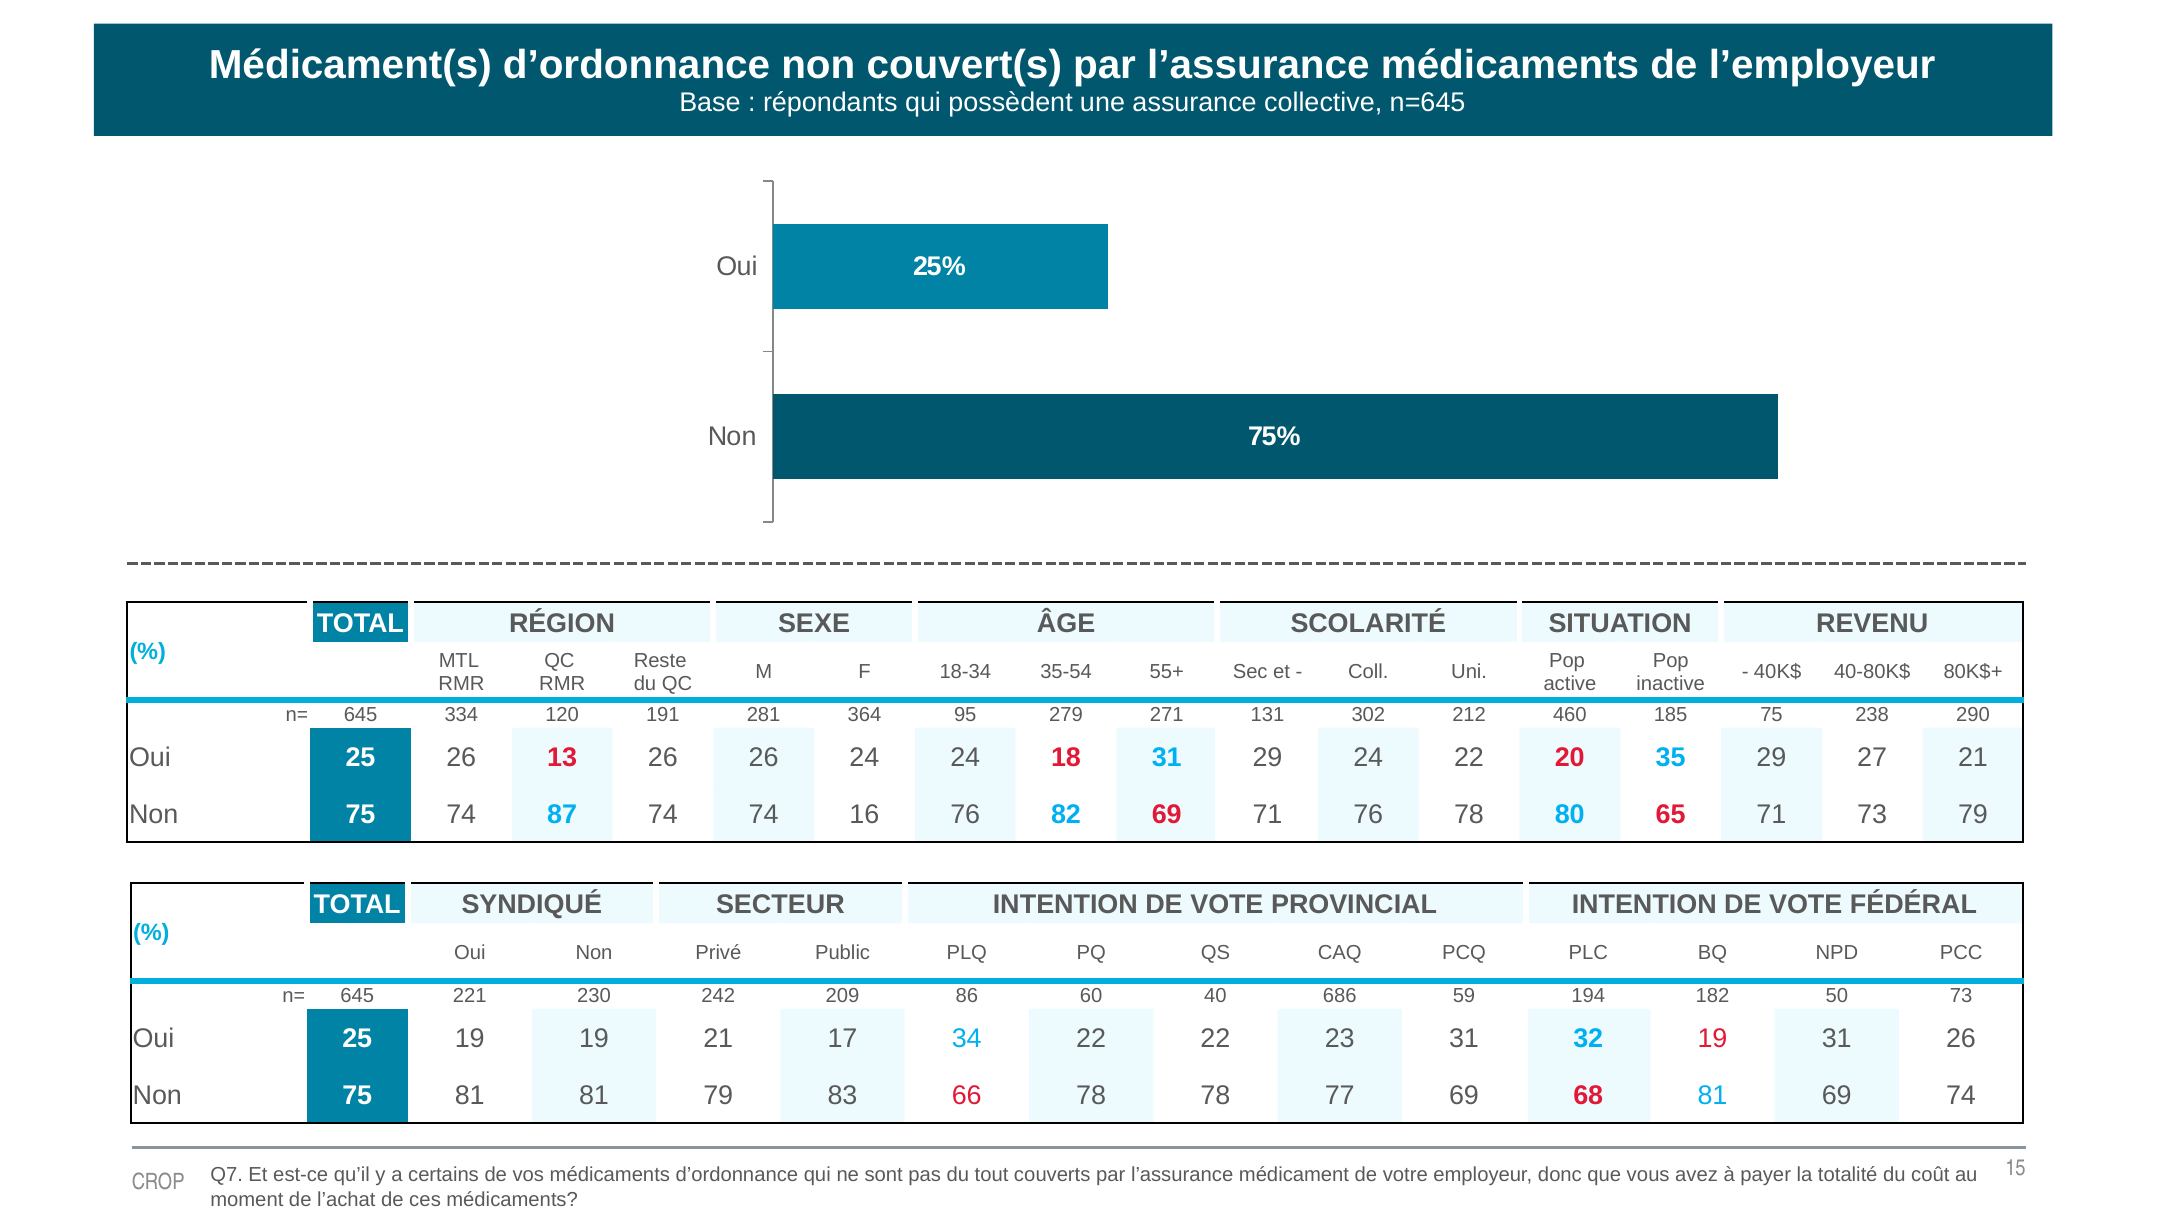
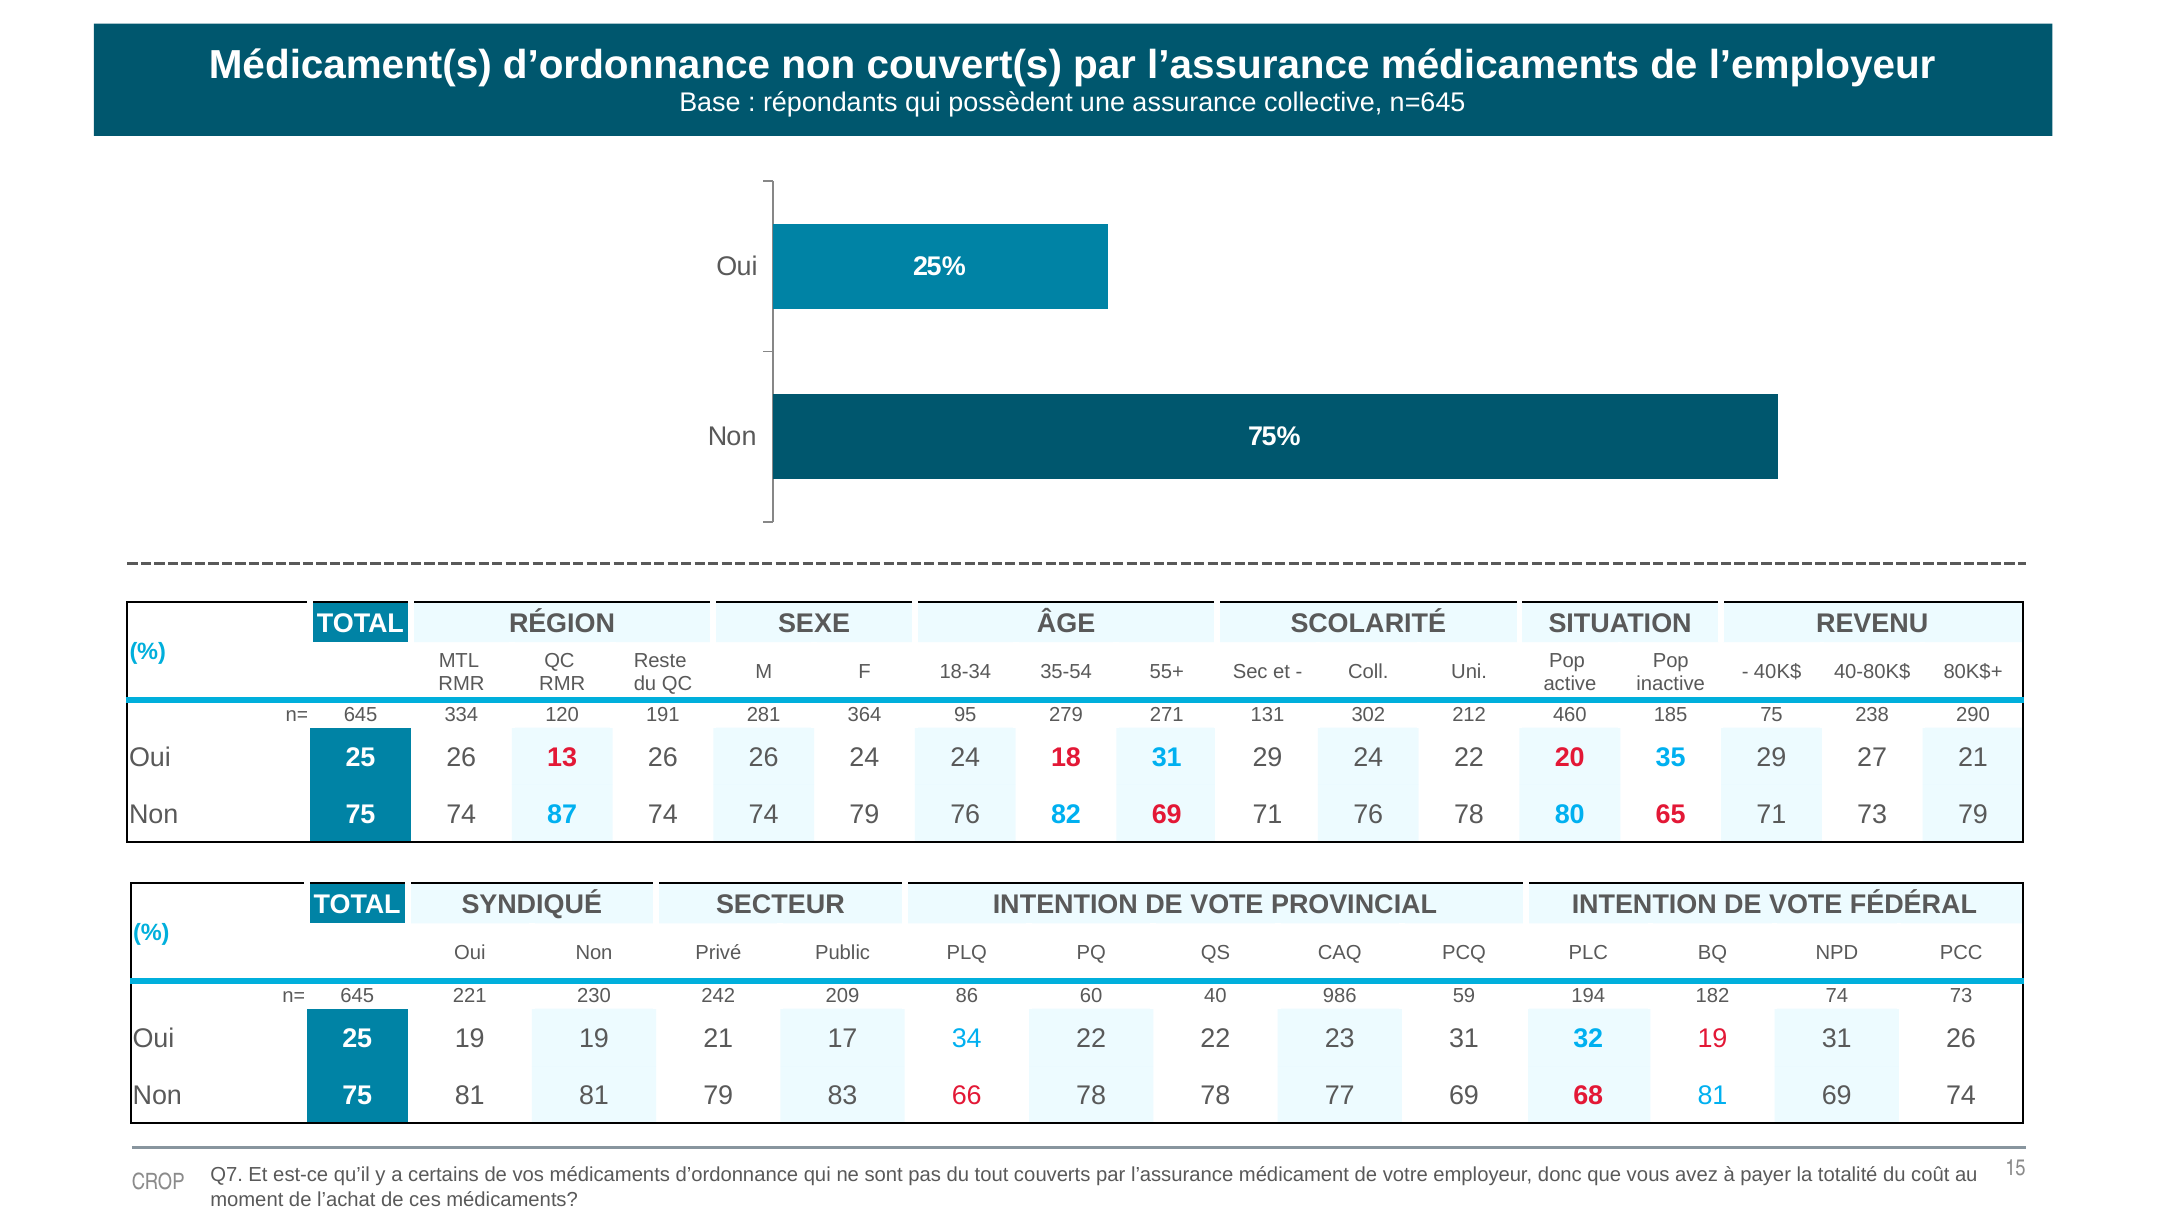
74 16: 16 -> 79 (864, 815)
686: 686 -> 986 (1340, 995)
182 50: 50 -> 74 (1837, 995)
